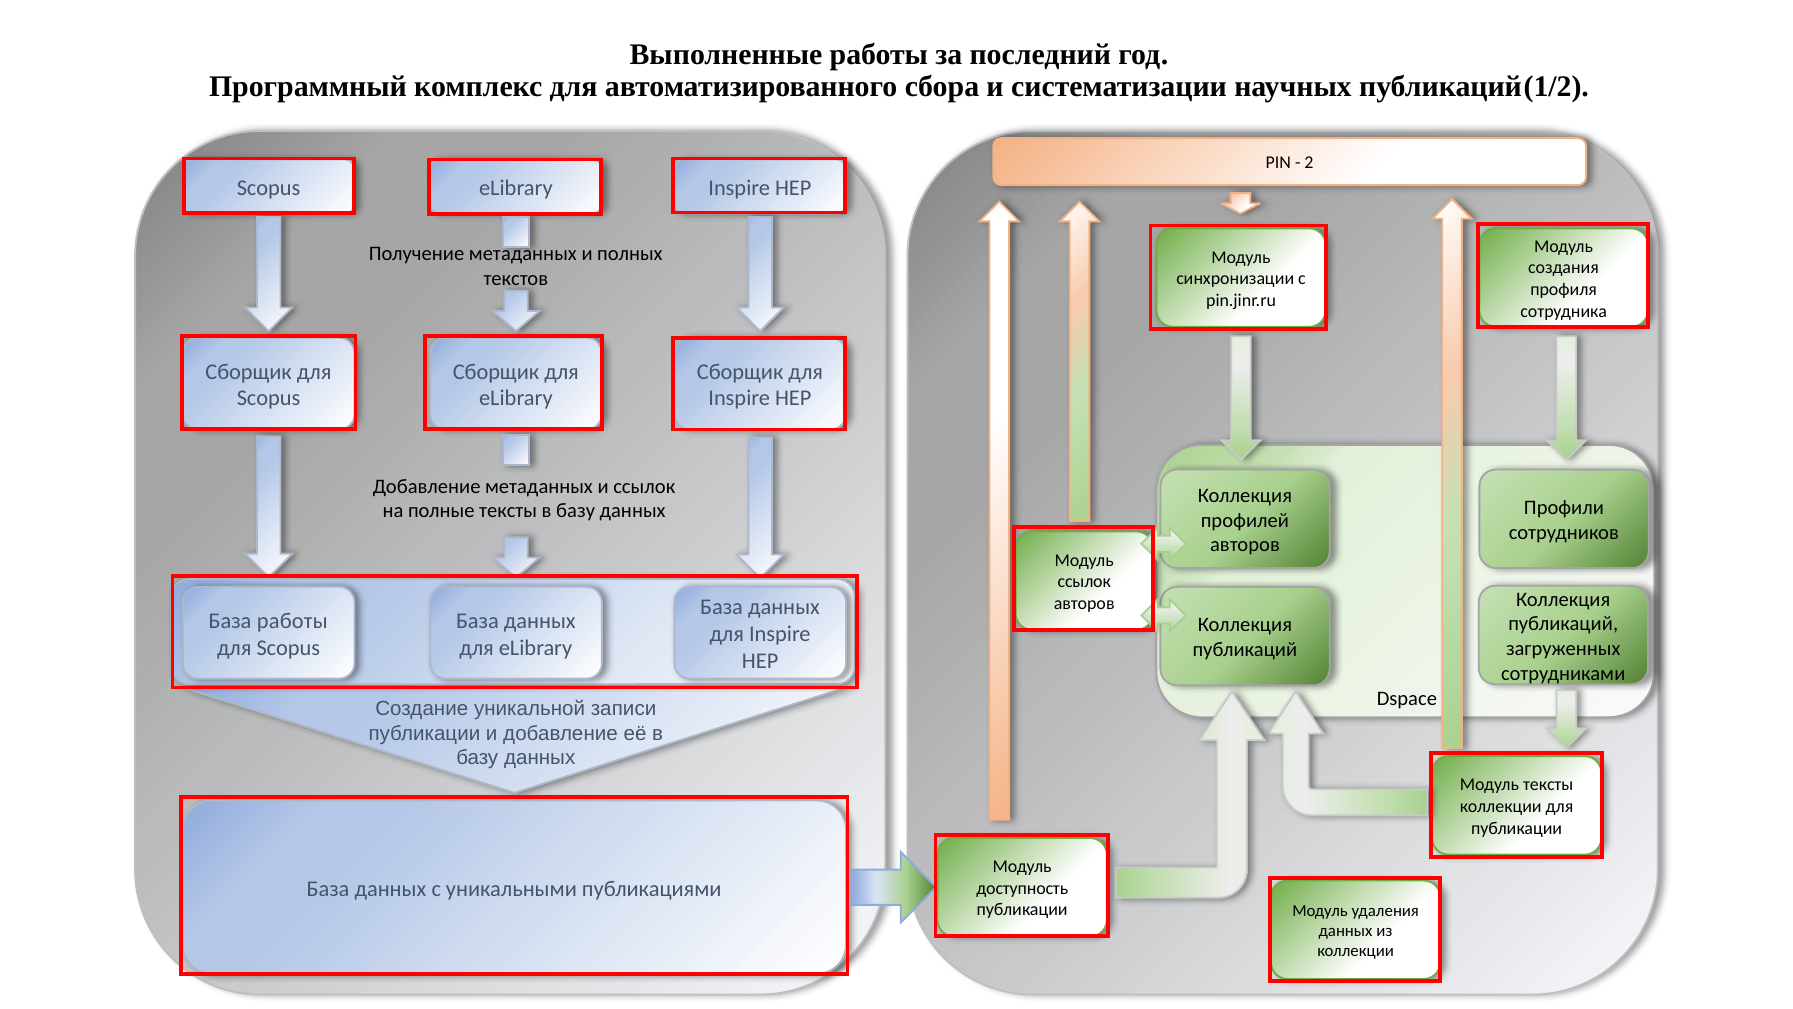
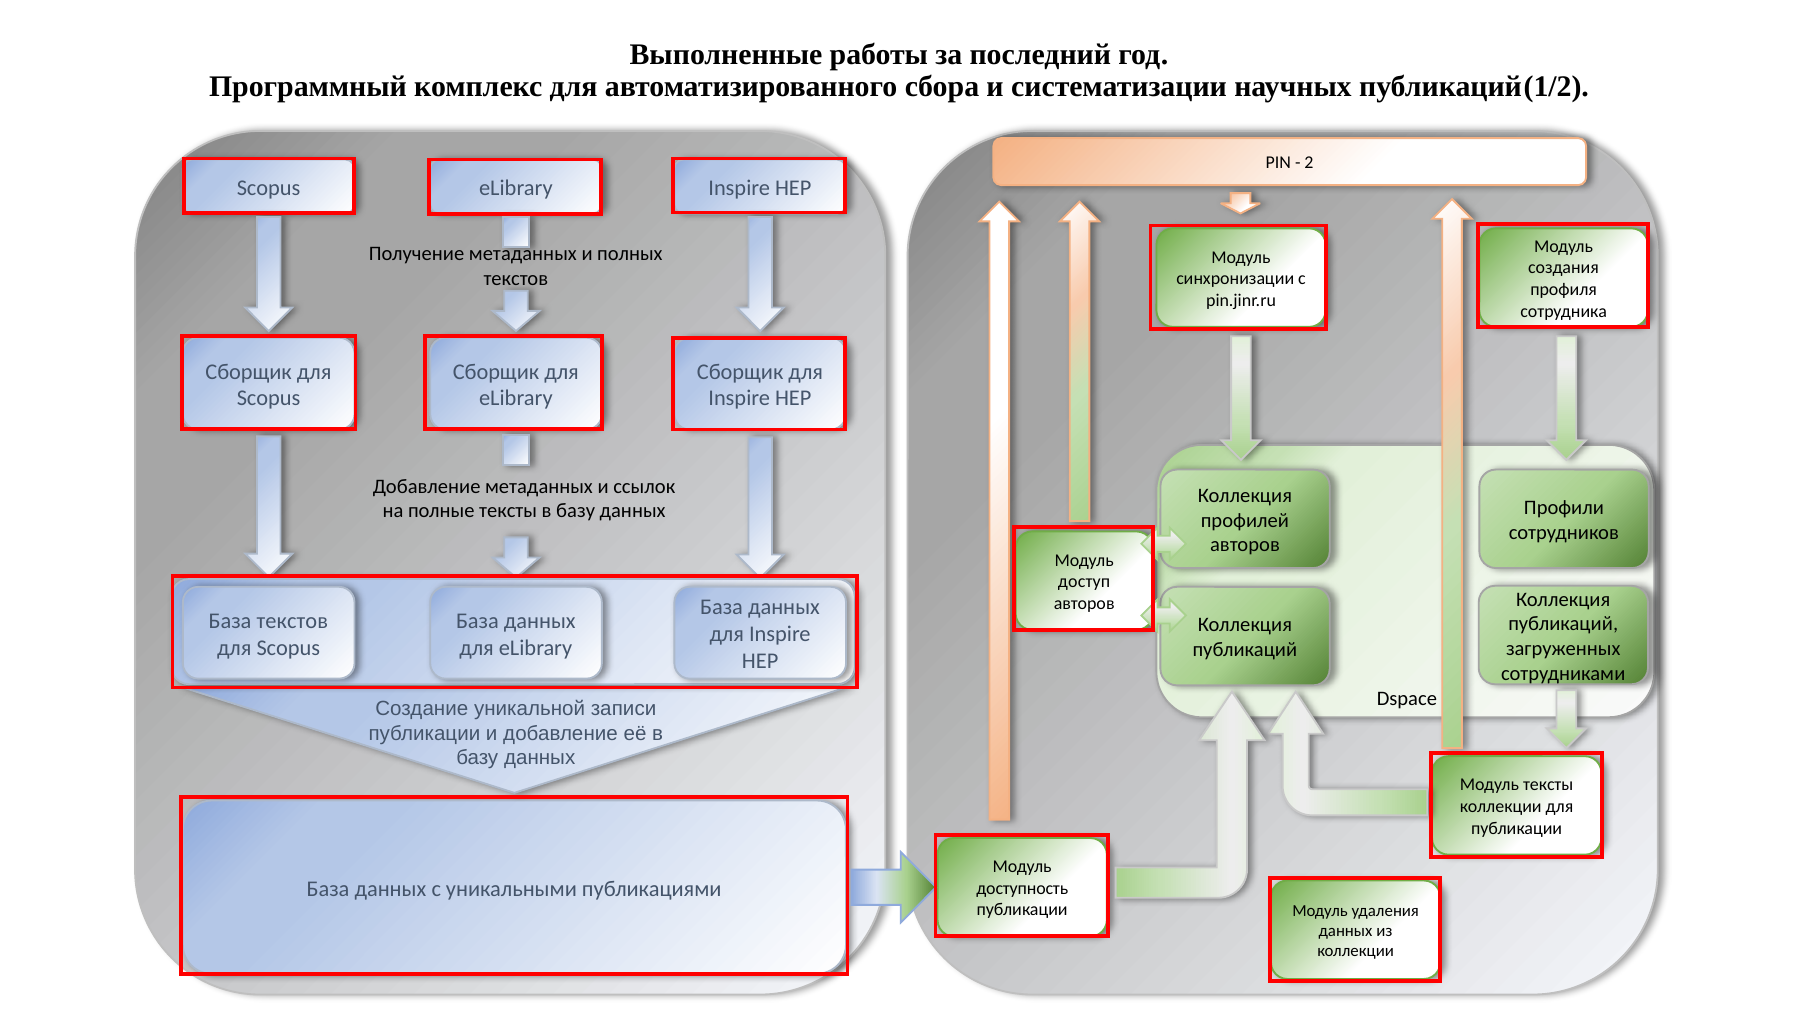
ссылок: ссылок -> доступ (1084, 582)
База работы: работы -> текстов (292, 621)
